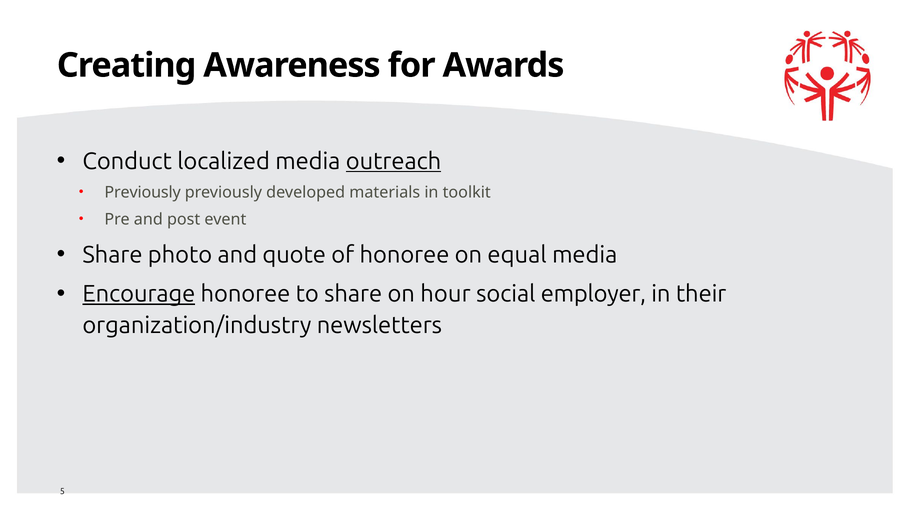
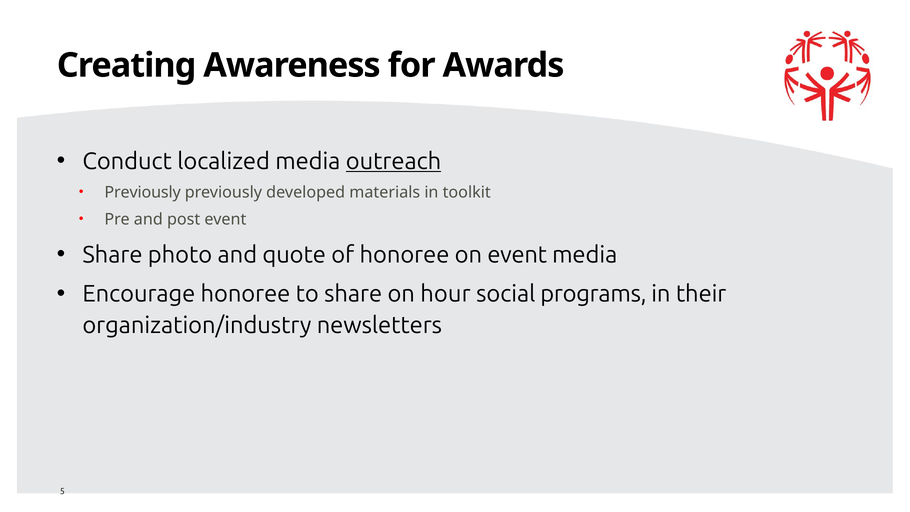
on equal: equal -> event (517, 255)
Encourage underline: present -> none (139, 294)
employer: employer -> programs (593, 294)
